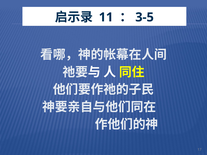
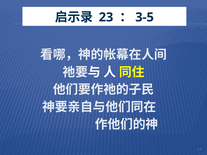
11: 11 -> 23 (106, 17)
